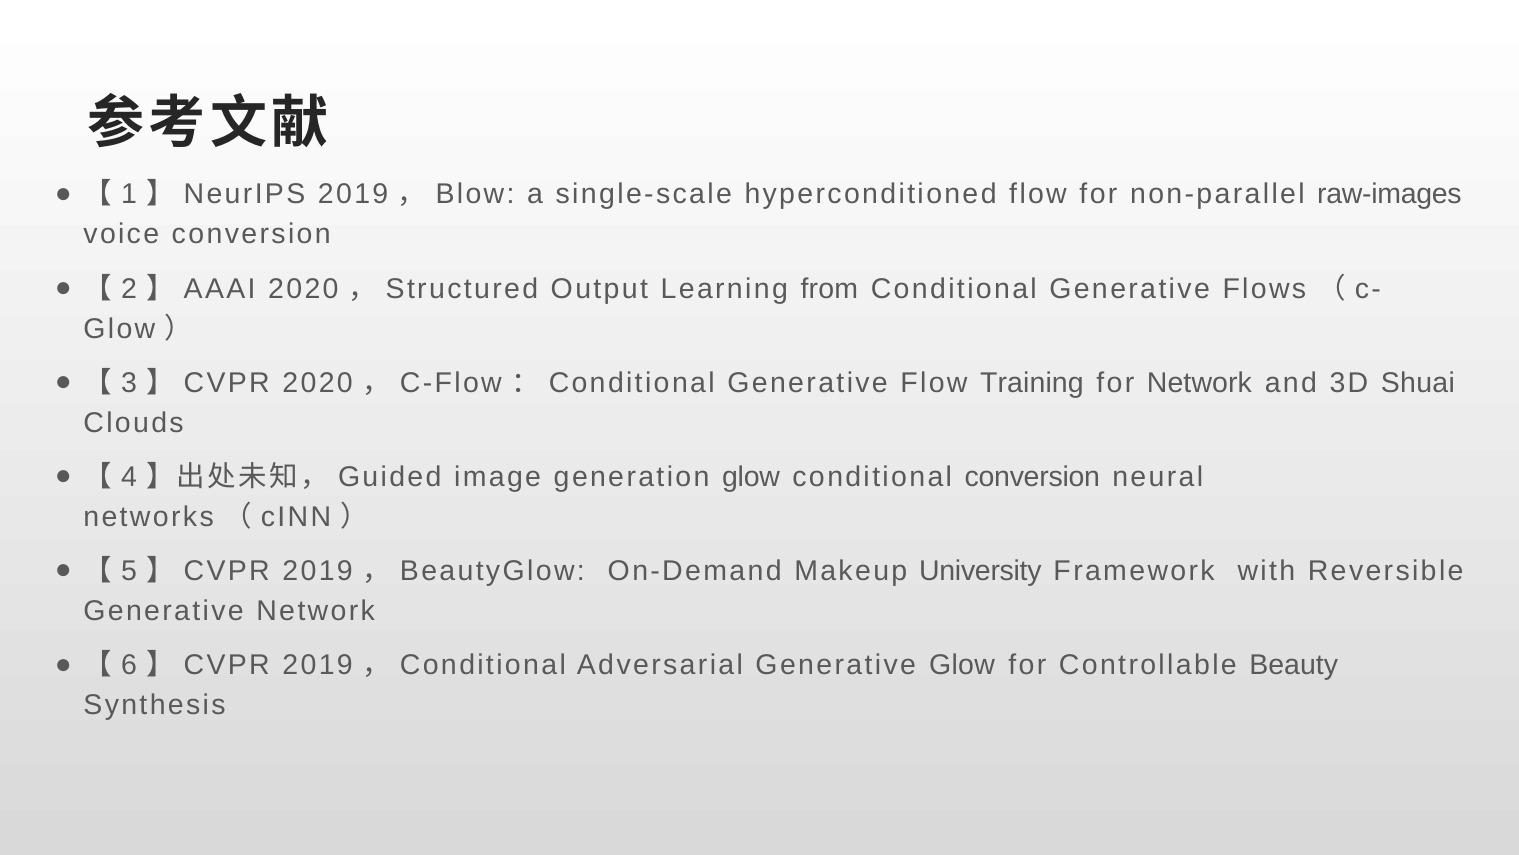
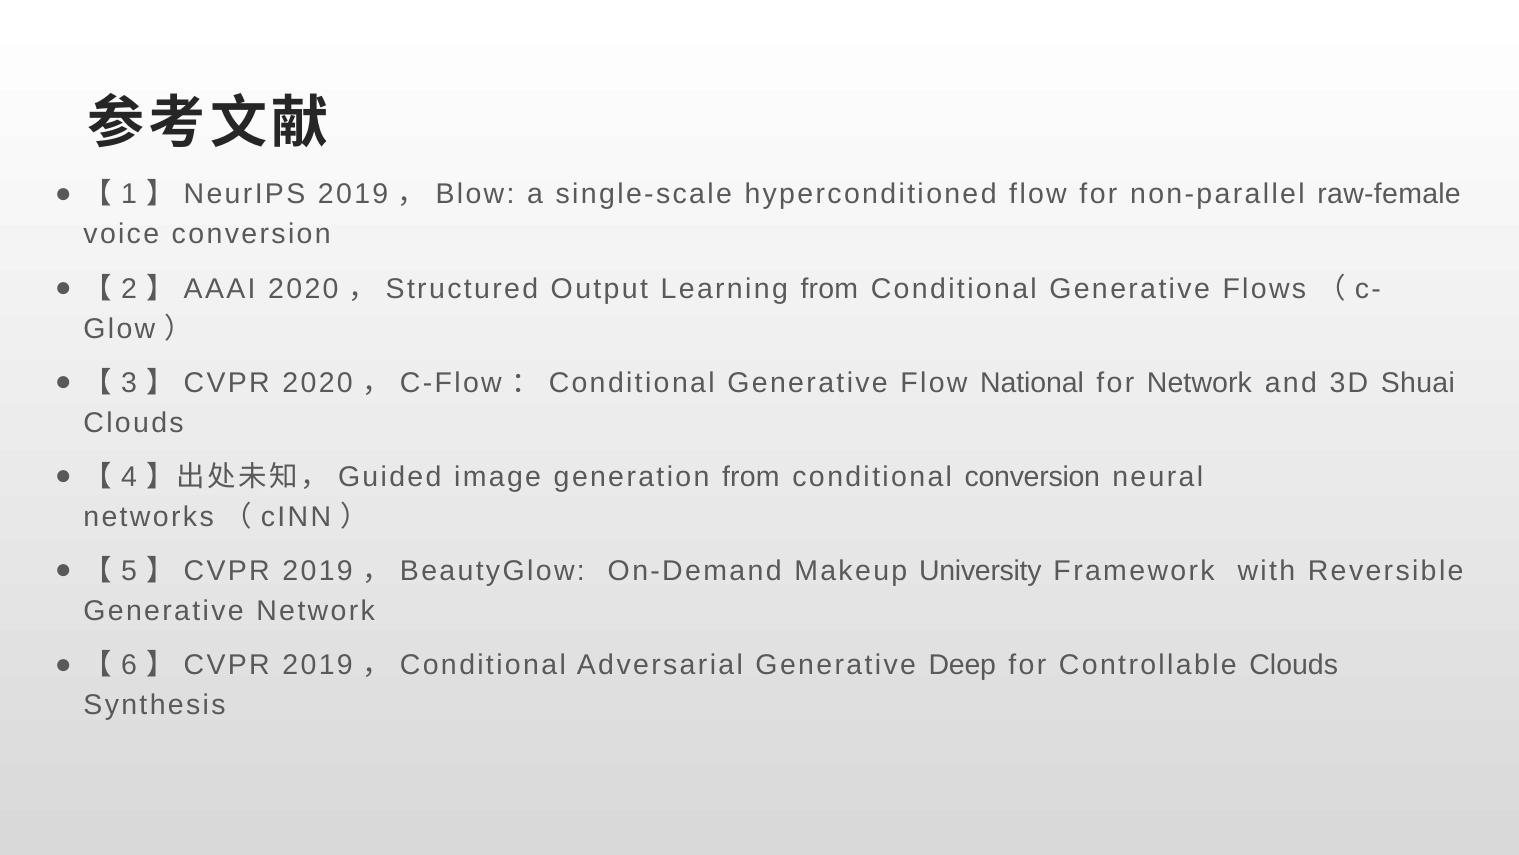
raw-images: raw-images -> raw-female (1389, 194)
Training: Training -> National (1032, 383)
generation glow: glow -> from (751, 477)
Generative Glow: Glow -> Deep (962, 665)
Controllable Beauty: Beauty -> Clouds (1294, 665)
